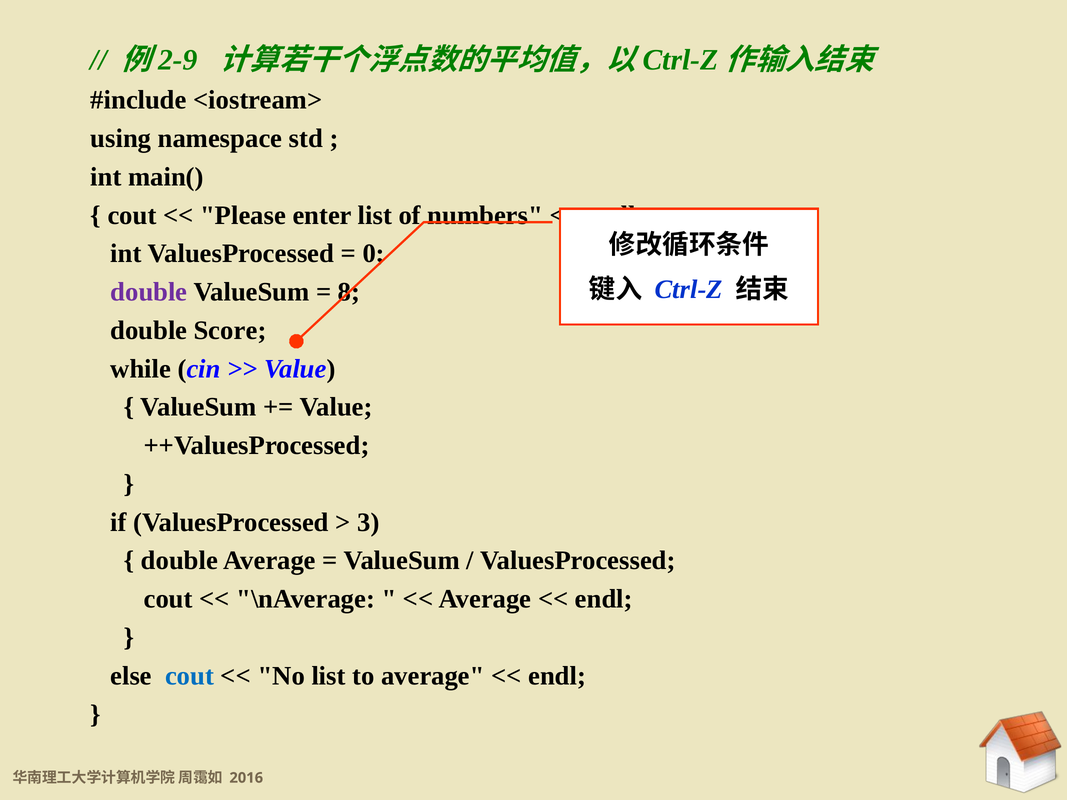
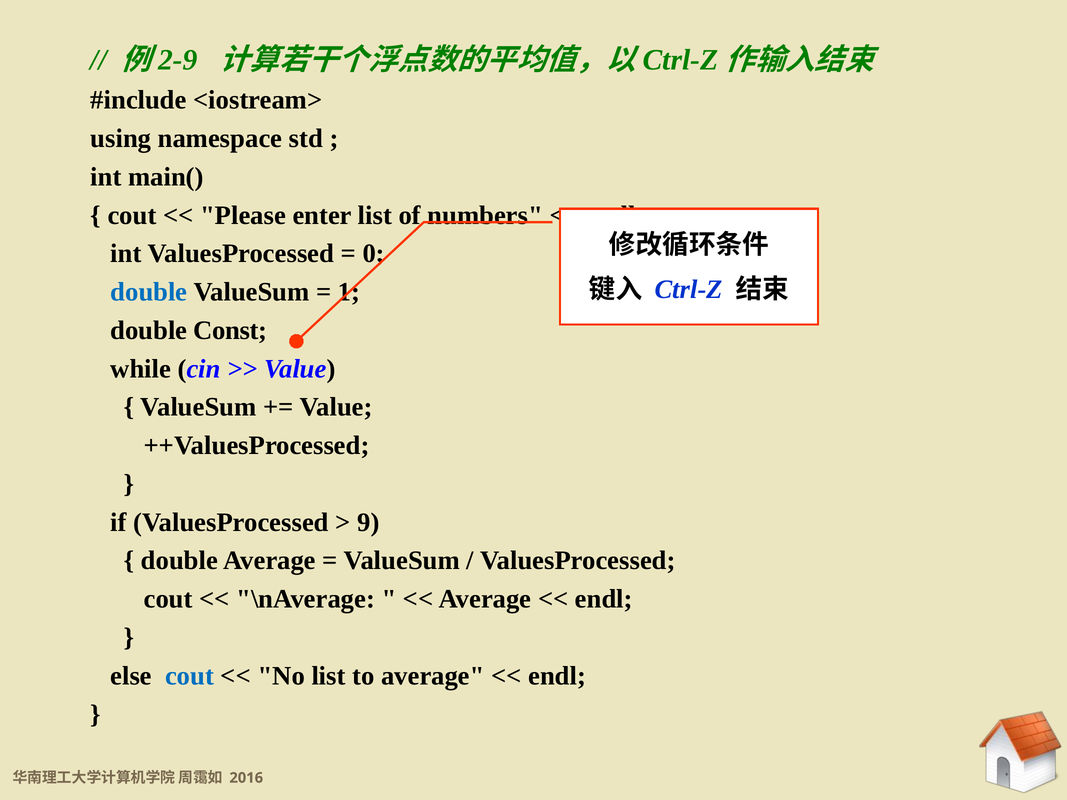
double colour: purple -> blue (149, 292)
8: 8 -> 1 (349, 292)
Score: Score -> Const (230, 330)
3: 3 -> 9 (368, 522)
